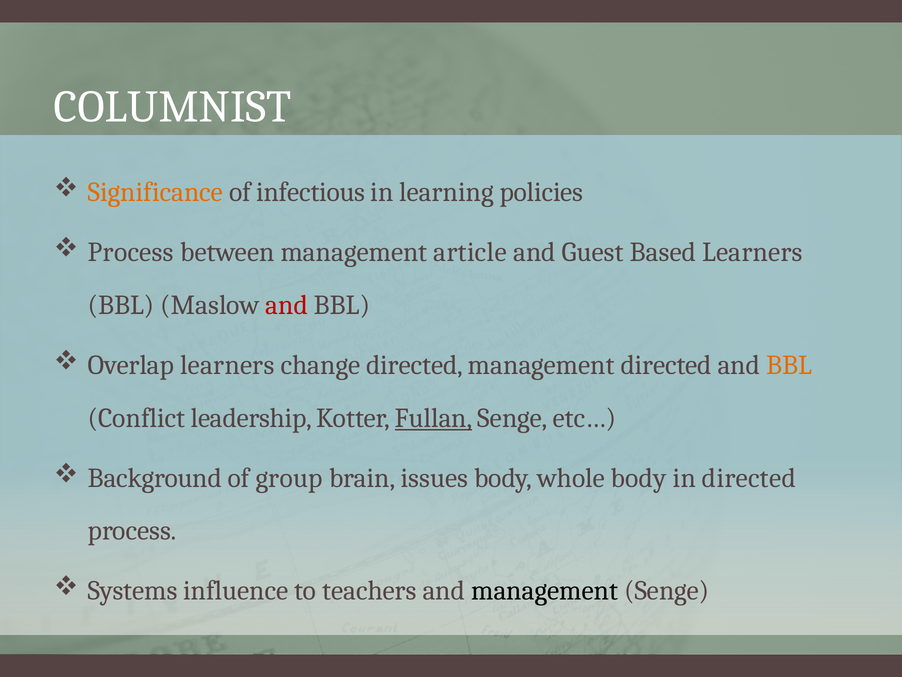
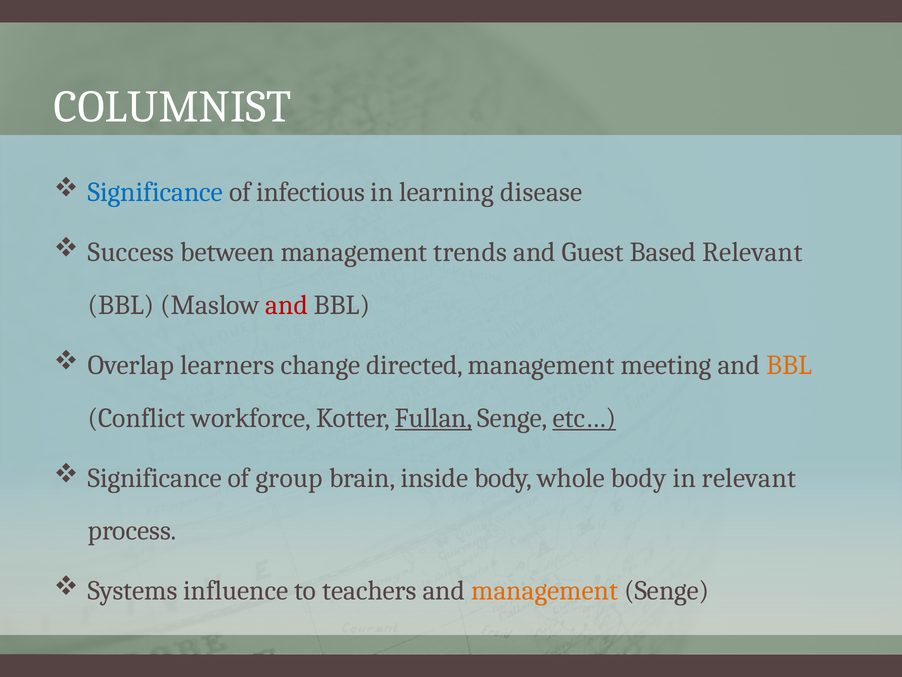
Significance colour: orange -> blue (155, 192)
policies: policies -> disease (541, 192)
Process: Process -> Success (131, 252)
article: article -> trends (470, 252)
Based Learners: Learners -> Relevant (752, 252)
management directed: directed -> meeting (666, 365)
leadership: leadership -> workforce (251, 418)
etc… underline: none -> present (584, 418)
Background: Background -> Significance (155, 478)
issues: issues -> inside (434, 478)
in directed: directed -> relevant (749, 478)
management colour: black -> orange (545, 590)
